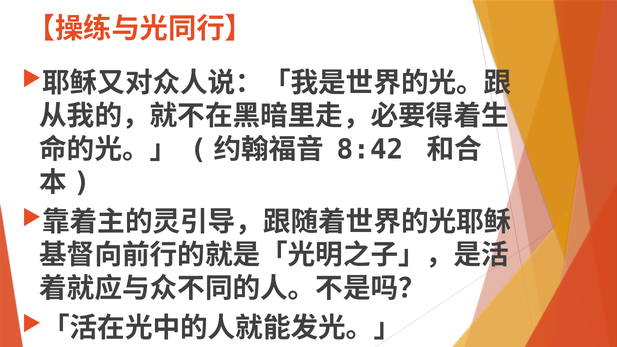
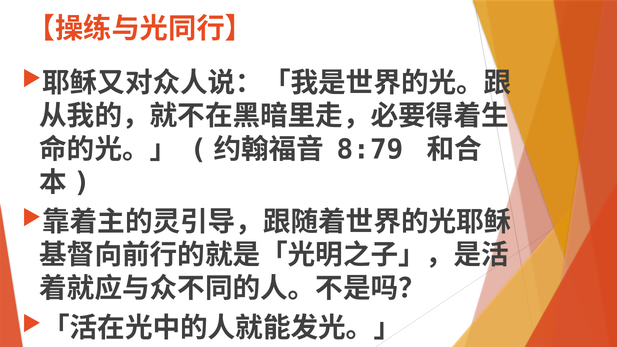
8:42: 8:42 -> 8:79 (370, 150)
